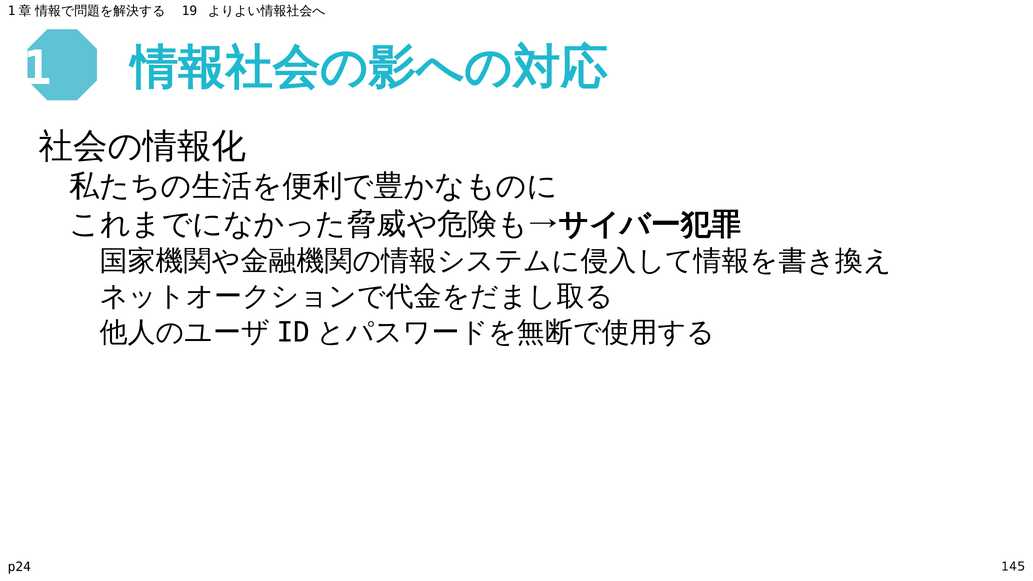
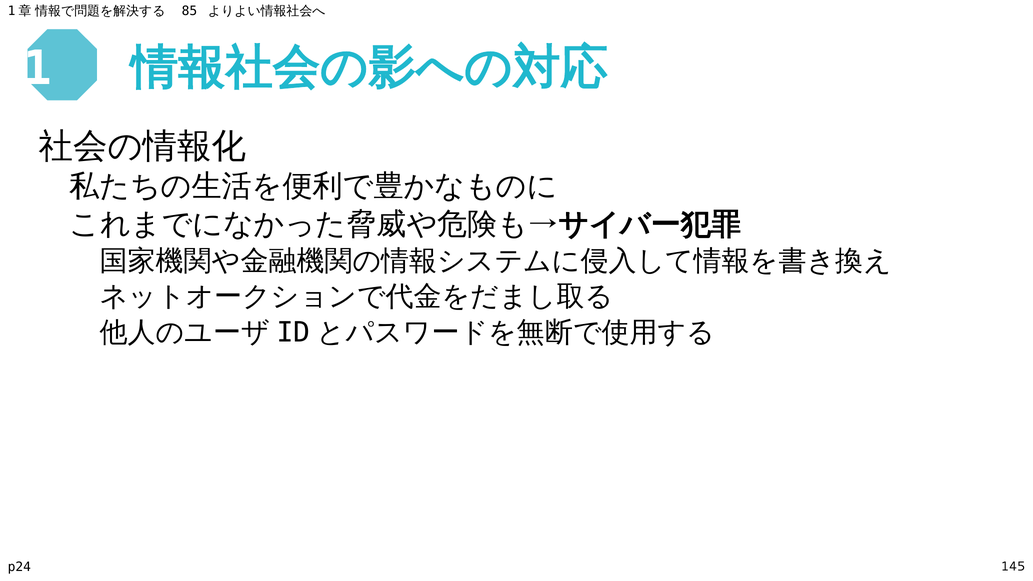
19: 19 -> 85 (189, 11)
